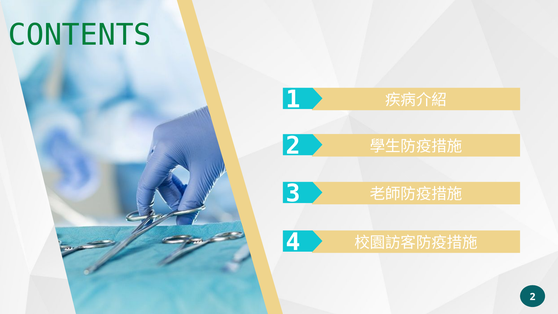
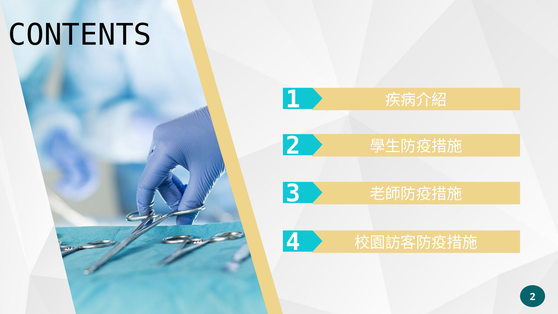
CONTENTS colour: green -> black (80, 35)
